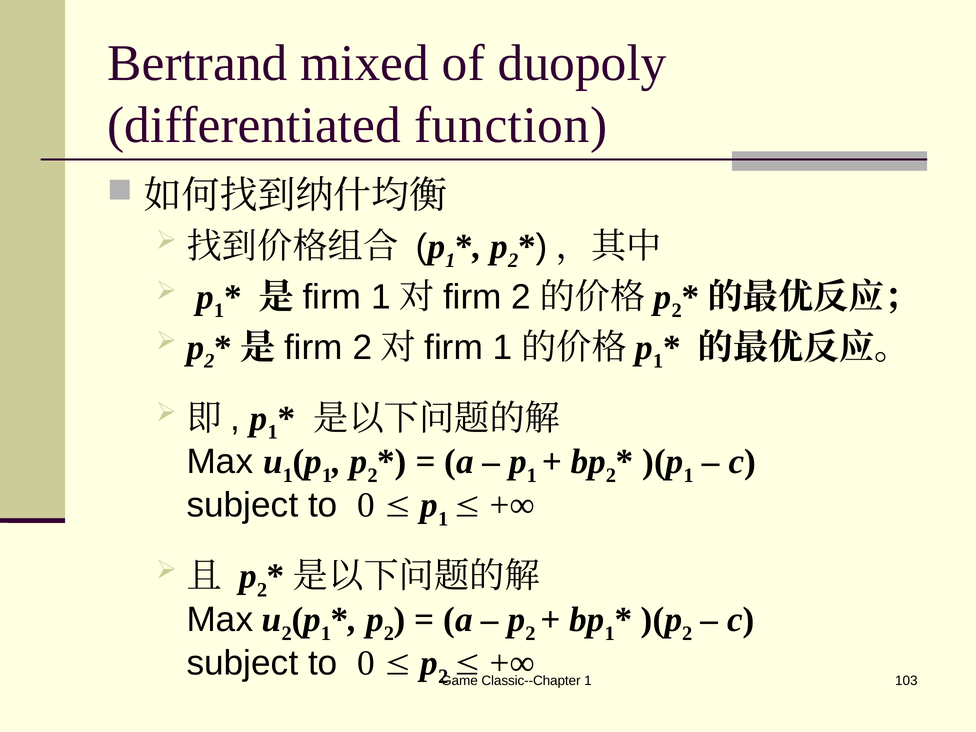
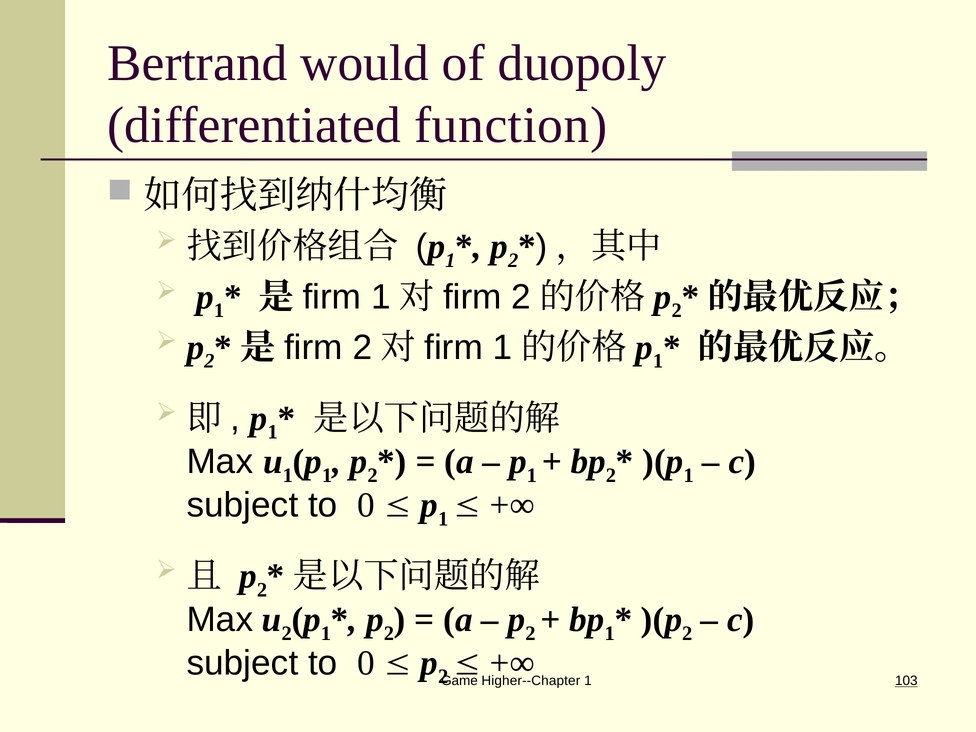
mixed: mixed -> would (365, 63)
Classic--Chapter: Classic--Chapter -> Higher--Chapter (531, 681)
103 underline: none -> present (906, 681)
